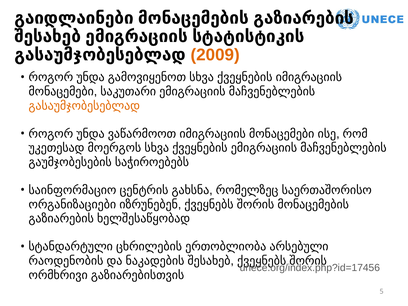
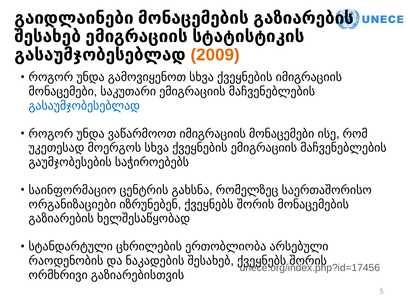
გასაუმჯობესებლად colour: orange -> blue (84, 106)
